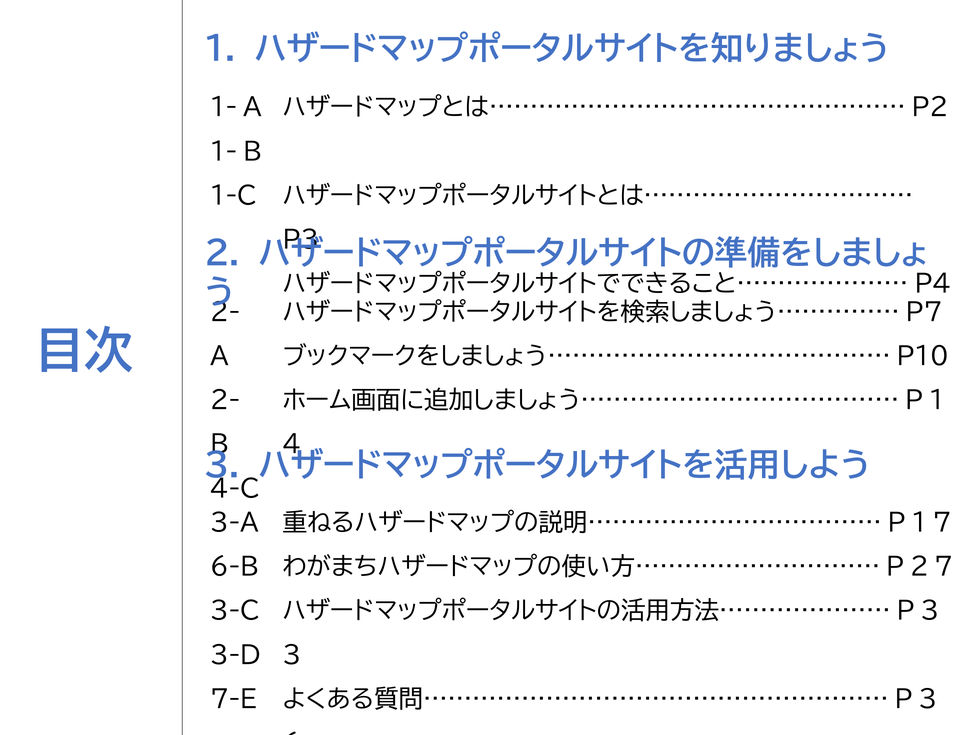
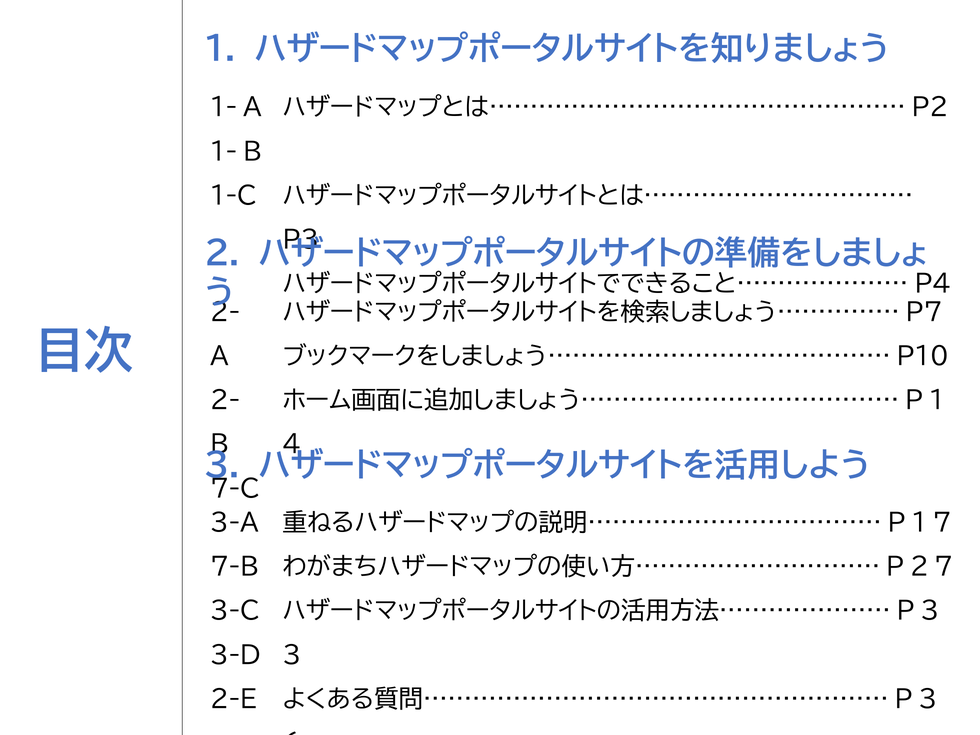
4-C: 4-C -> 7-C (235, 489)
6-B: 6-B -> 7-B (235, 567)
7-E: 7-E -> 2-E (234, 700)
